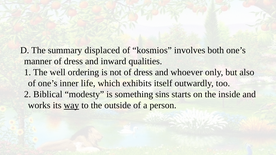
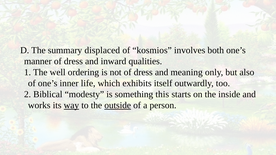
whoever: whoever -> meaning (187, 72)
sins: sins -> this (162, 94)
outside underline: none -> present (118, 106)
